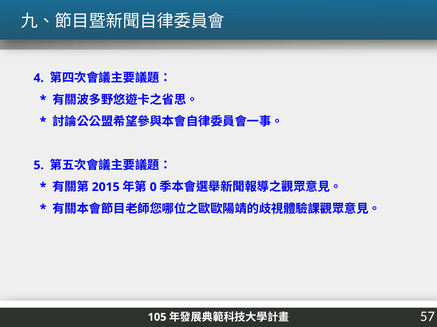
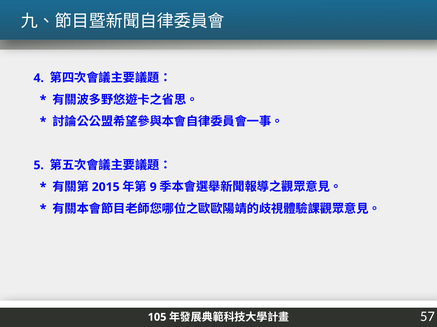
0: 0 -> 9 (153, 187)
